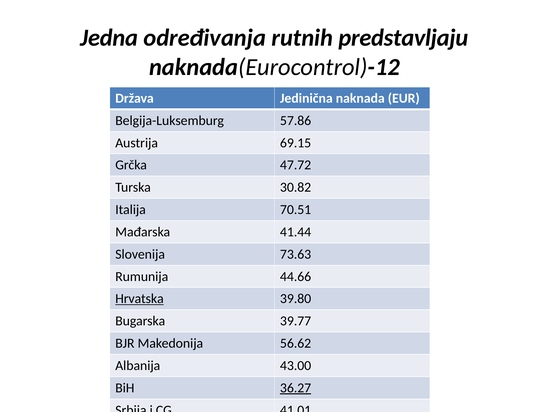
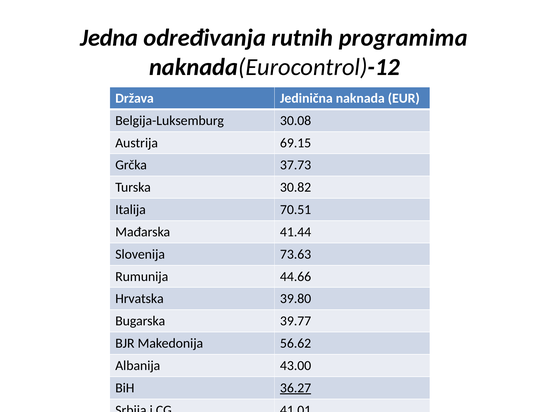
predstavljaju: predstavljaju -> programima (403, 38)
57.86: 57.86 -> 30.08 (296, 120)
47.72: 47.72 -> 37.73 (296, 165)
Hrvatska underline: present -> none (140, 299)
